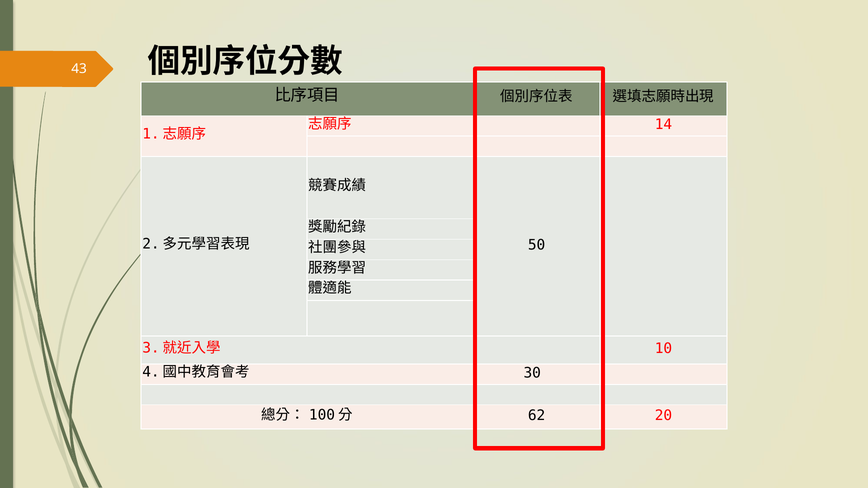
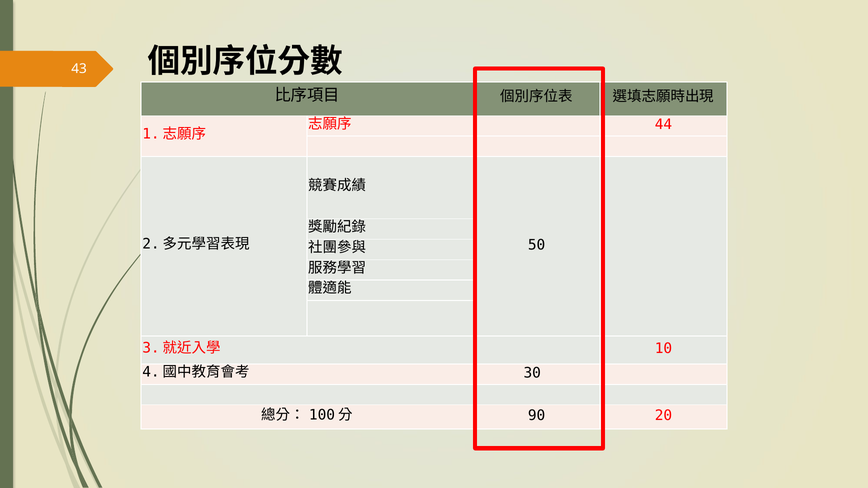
14: 14 -> 44 (663, 125)
62: 62 -> 90 (537, 416)
